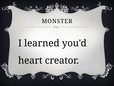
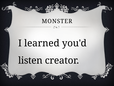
heart: heart -> listen (30, 60)
